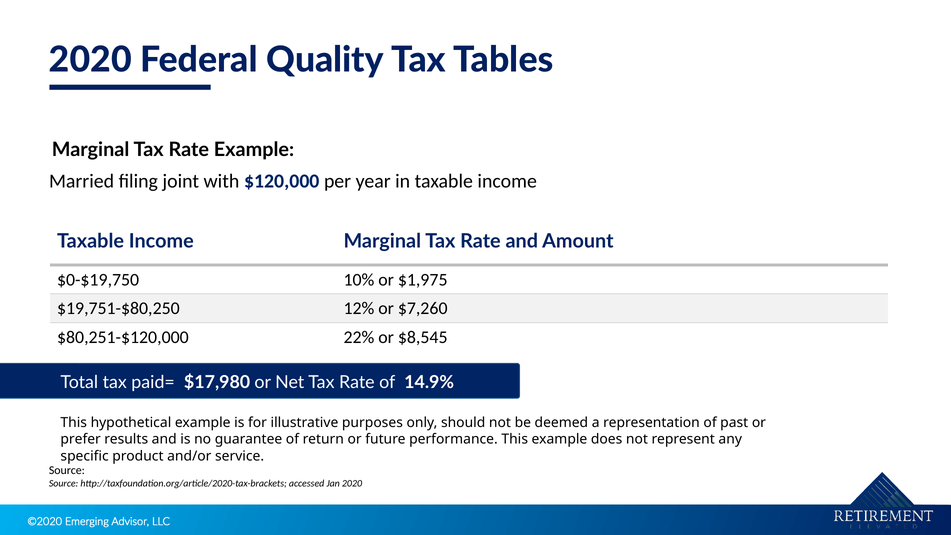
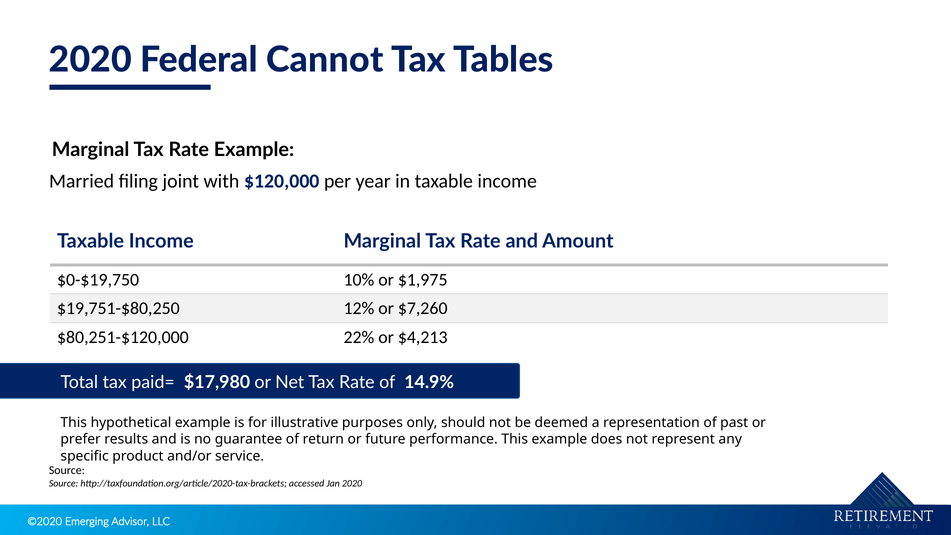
Quality: Quality -> Cannot (325, 60)
$8,545: $8,545 -> $4,213 (423, 337)
